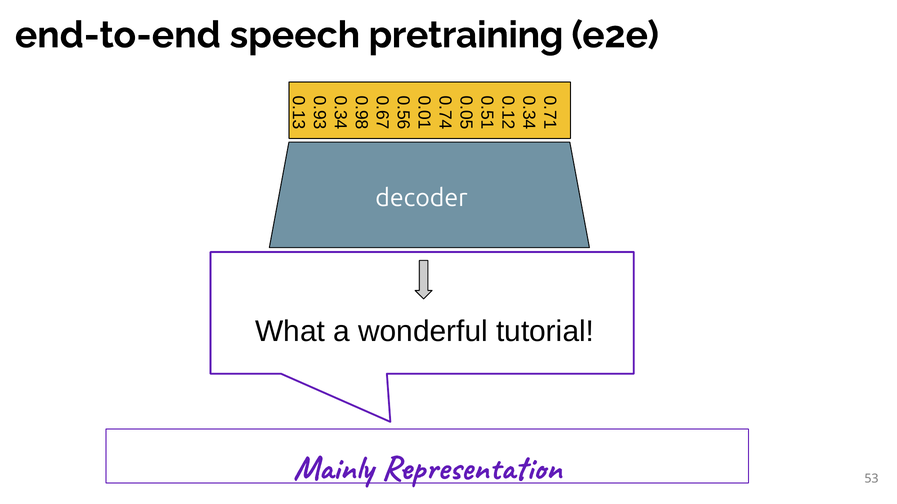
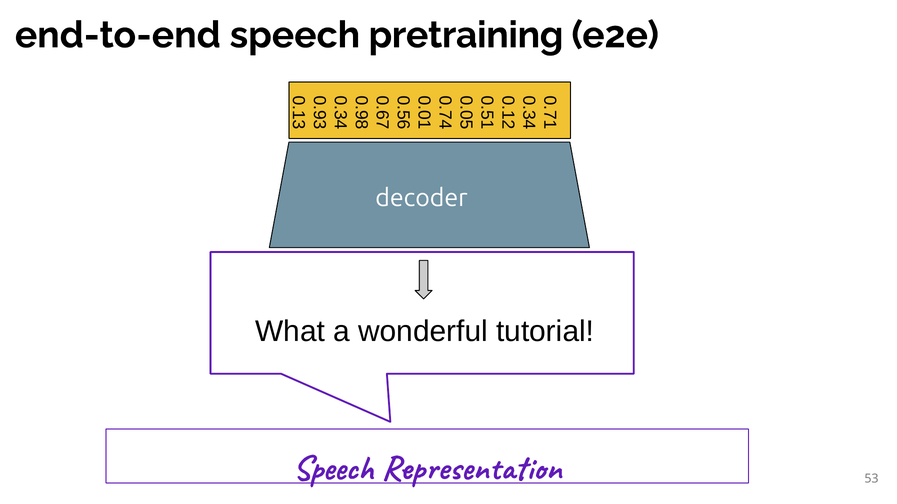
Mainly: Mainly -> Speech (333, 468)
